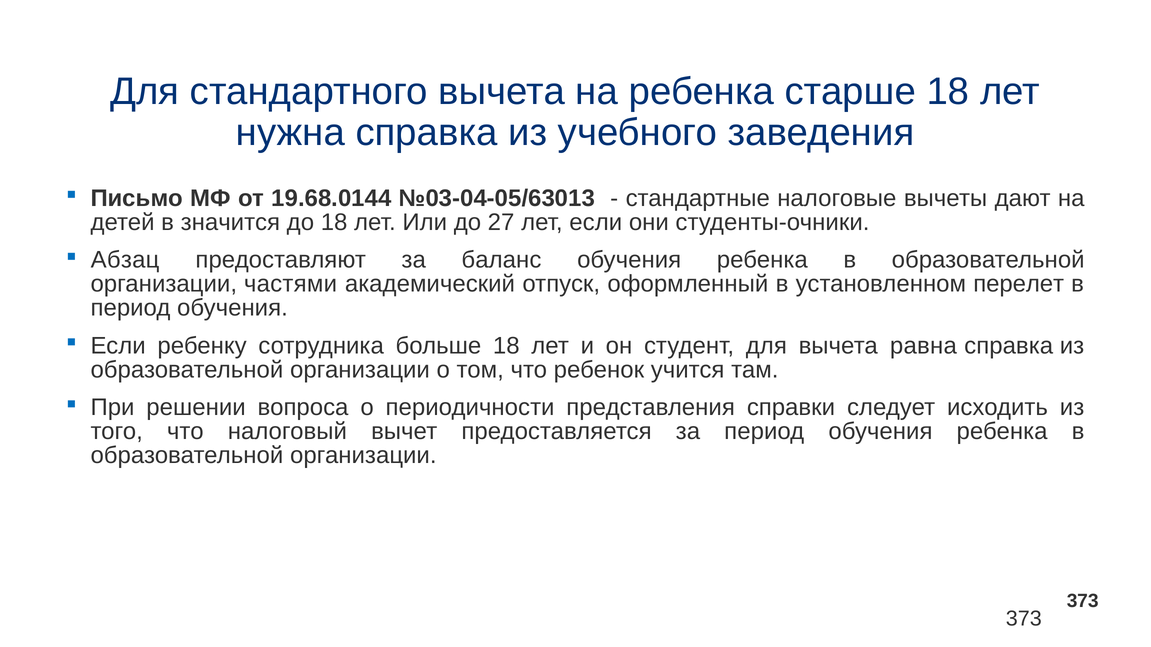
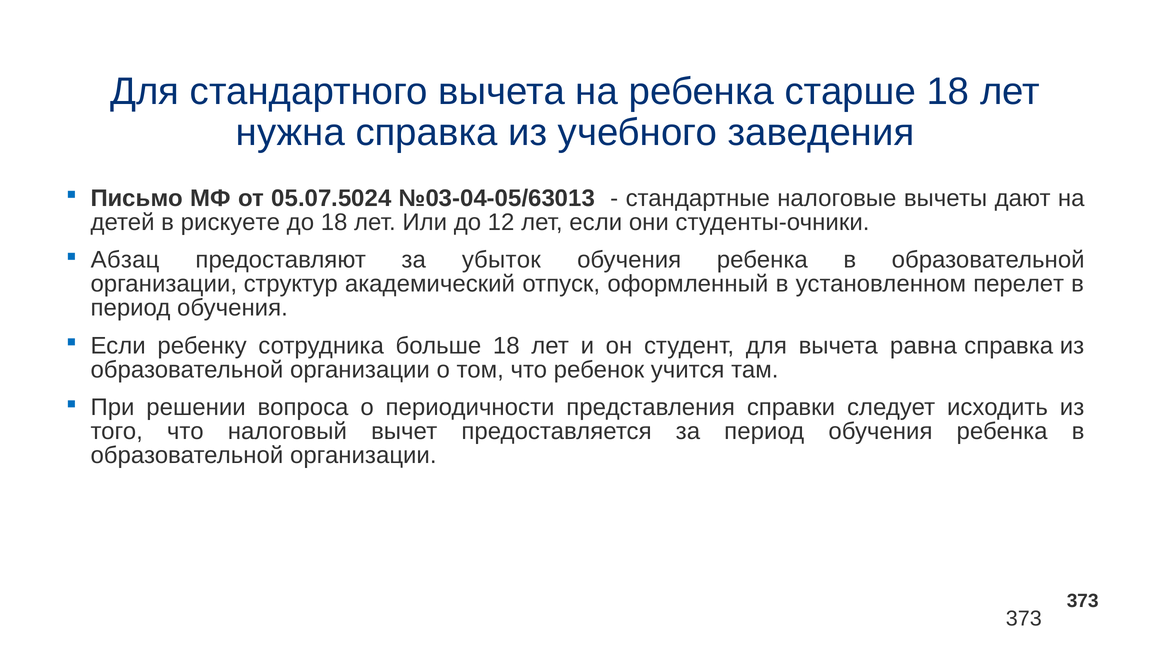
19.68.0144: 19.68.0144 -> 05.07.5024 (331, 198)
значится: значится -> рискуете (230, 222)
27: 27 -> 12 (501, 222)
баланс: баланс -> убыток (501, 260)
частями: частями -> структур (291, 284)
